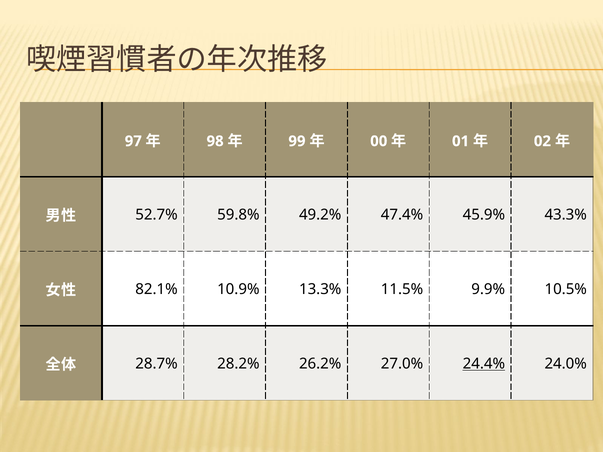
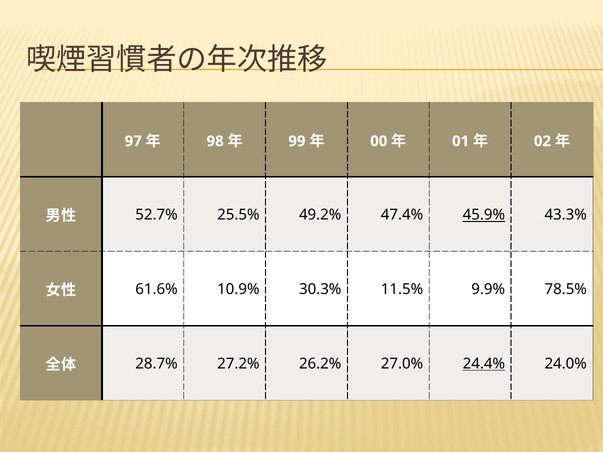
59.8%: 59.8% -> 25.5% (238, 215)
45.9% underline: none -> present (484, 215)
82.1%: 82.1% -> 61.6% (157, 289)
13.3%: 13.3% -> 30.3% (320, 289)
10.5%: 10.5% -> 78.5% (566, 289)
28.2%: 28.2% -> 27.2% (238, 364)
